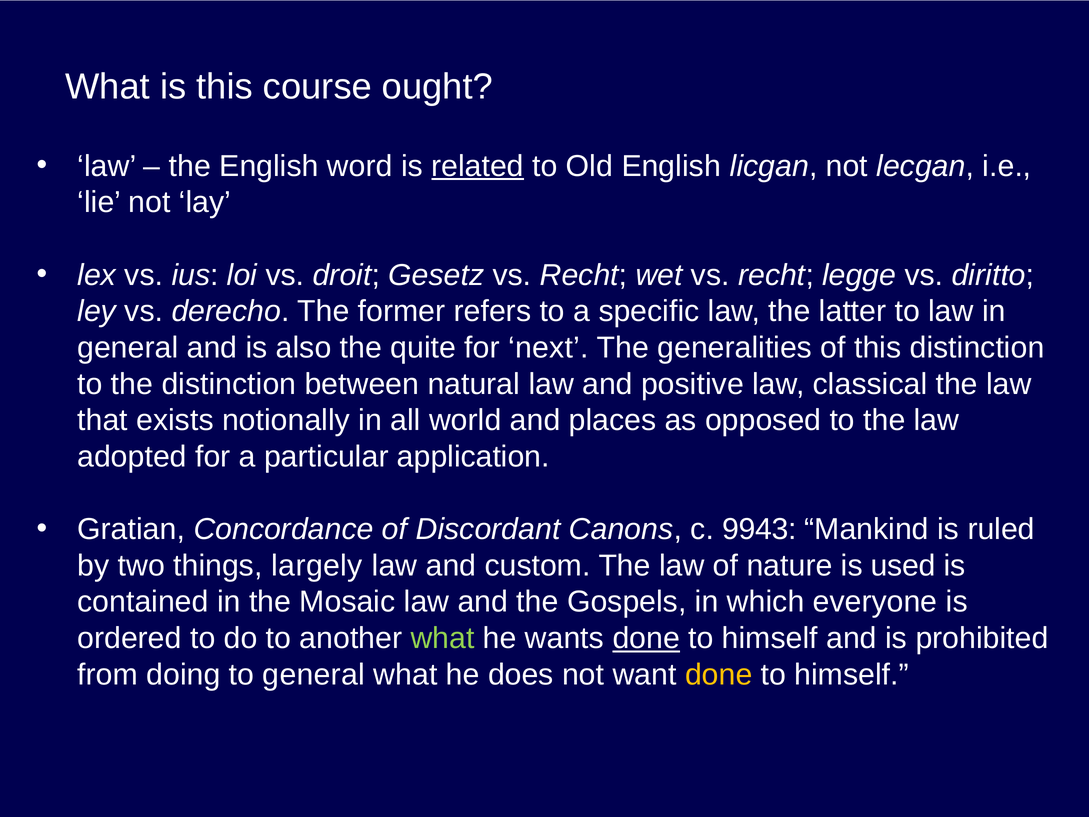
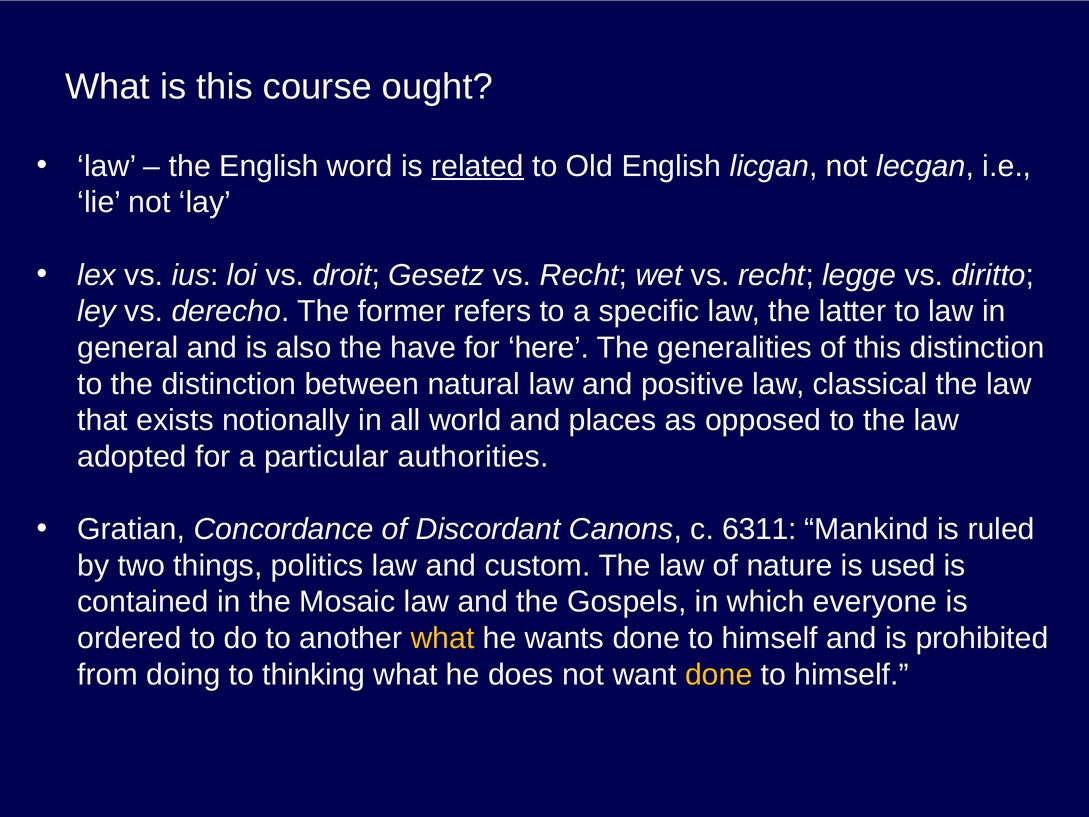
quite: quite -> have (423, 348)
next: next -> here (549, 348)
application: application -> authorities (473, 457)
9943: 9943 -> 6311 (759, 529)
largely: largely -> politics (317, 566)
what colour: light green -> yellow (442, 638)
done underline: present -> none (646, 638)
to general: general -> thinking (314, 674)
